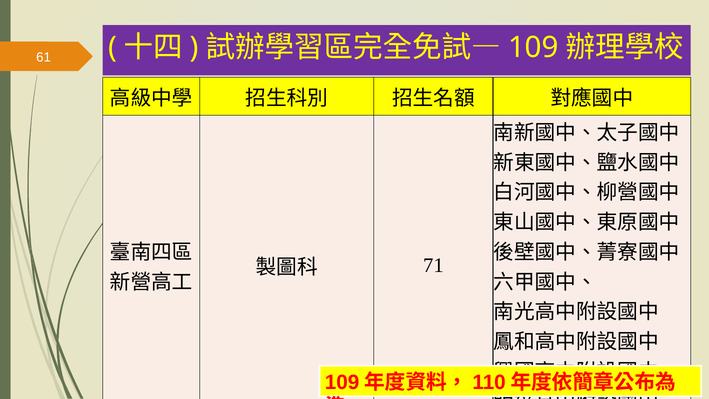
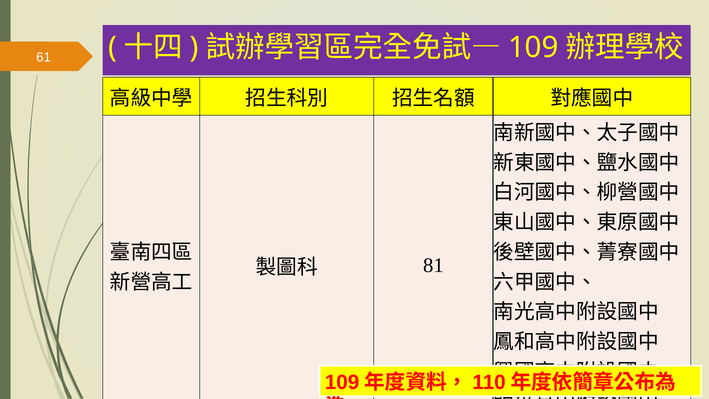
71: 71 -> 81 (433, 265)
